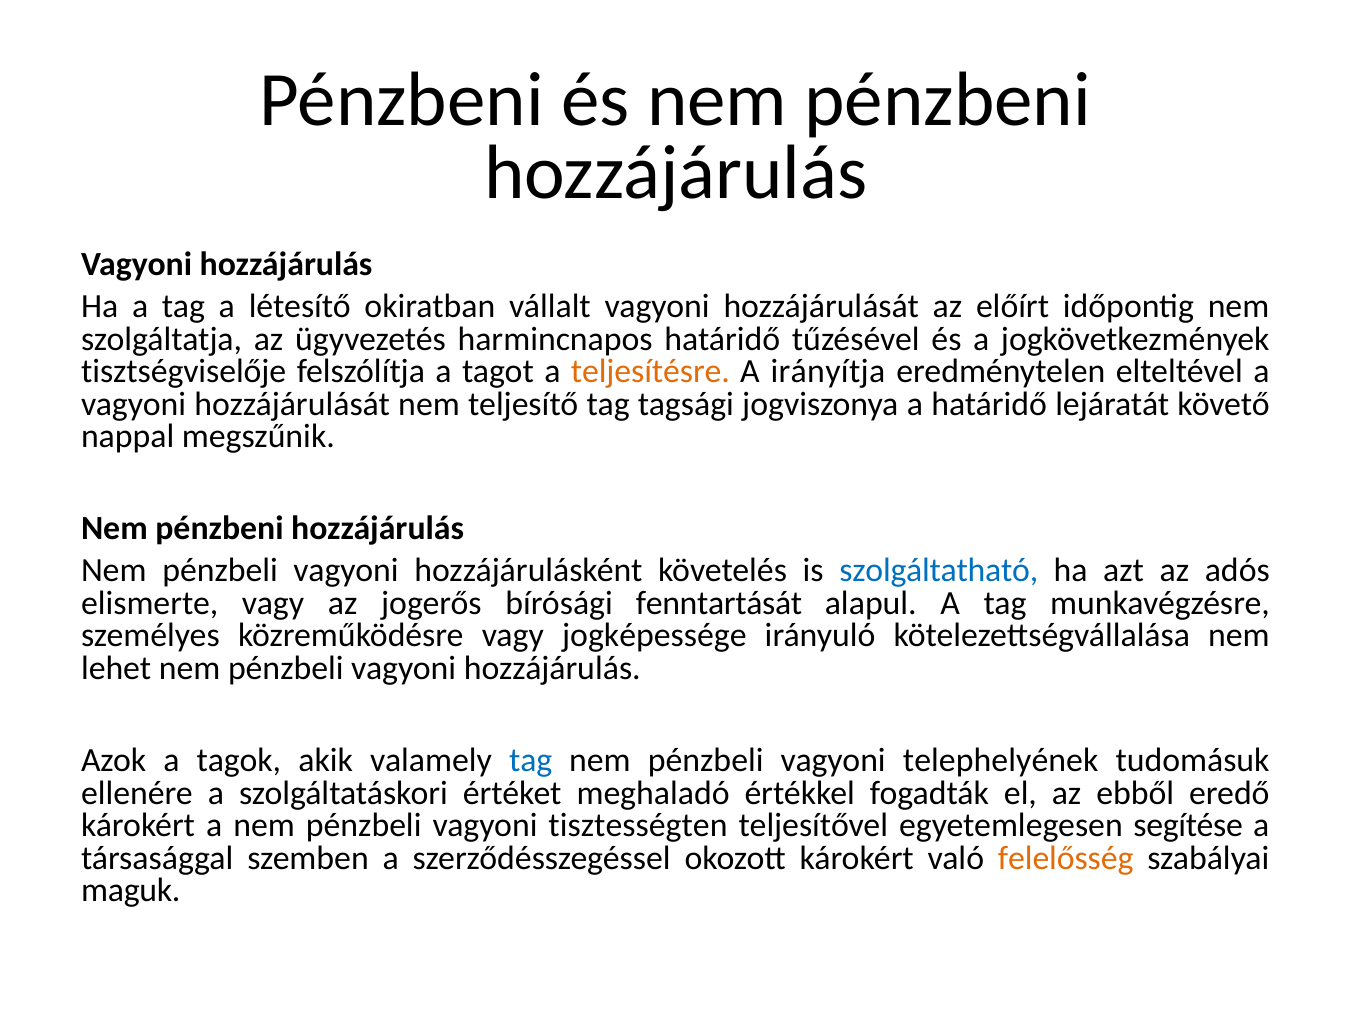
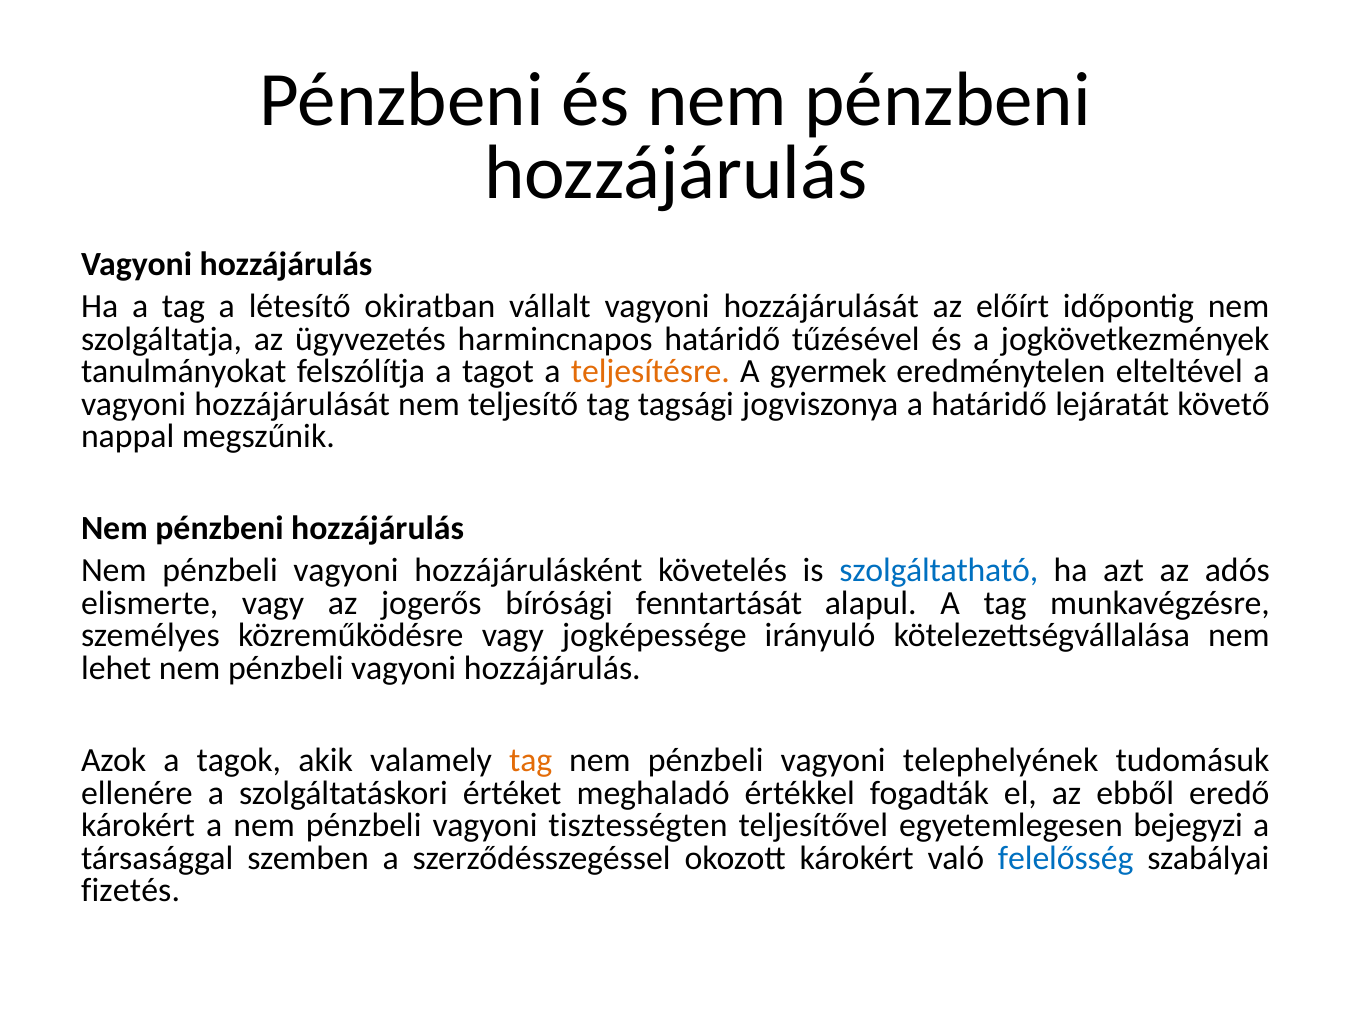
tisztségviselője: tisztségviselője -> tanulmányokat (184, 372)
irányítja: irányítja -> gyermek (828, 372)
tag colour: blue -> orange (531, 760)
segítése: segítése -> bejegyzi (1188, 825)
felelősség colour: orange -> blue (1066, 858)
maguk: maguk -> fizetés (131, 890)
